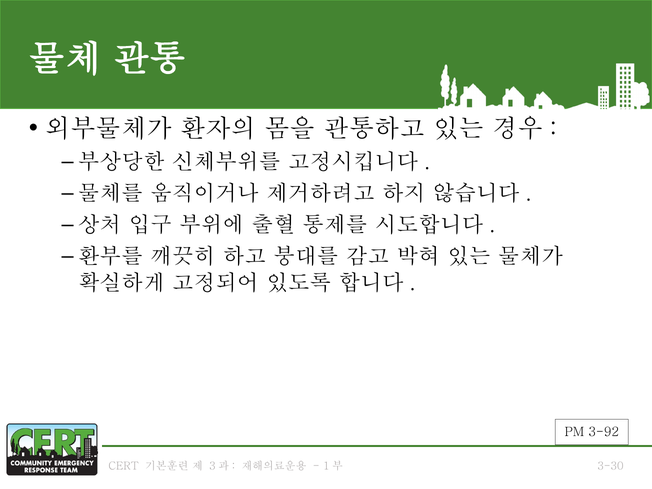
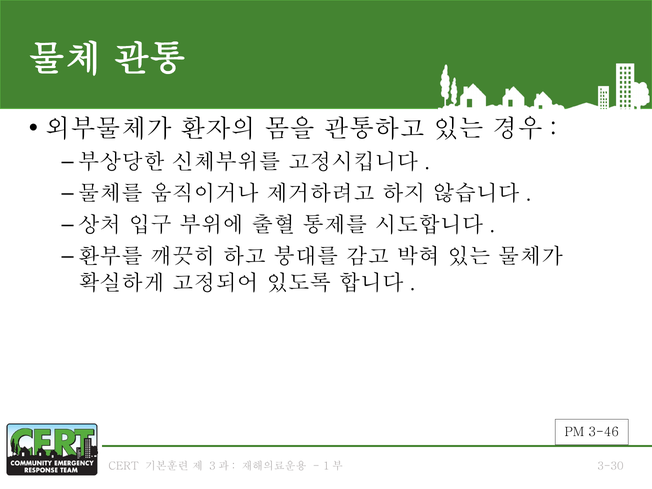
3-92: 3-92 -> 3-46 (604, 432)
